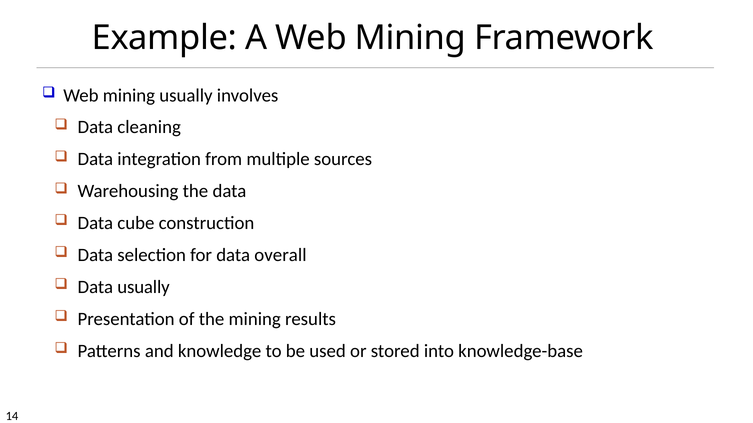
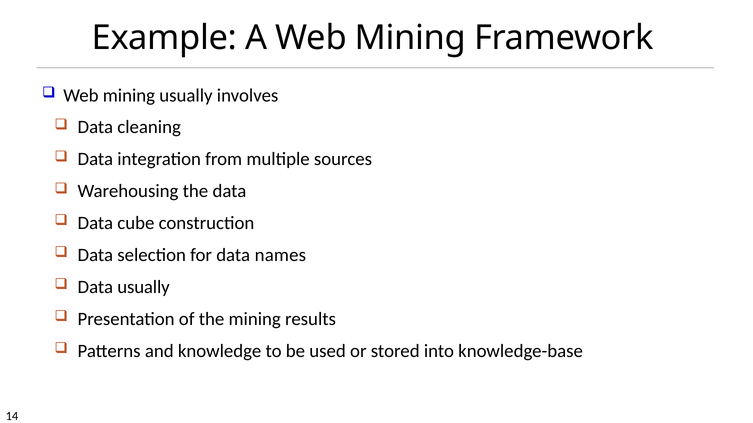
overall: overall -> names (280, 256)
